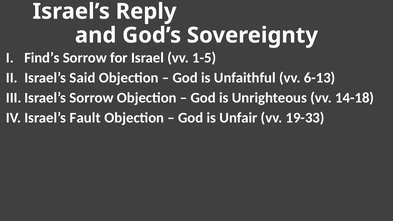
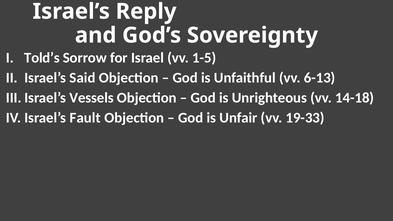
Find’s: Find’s -> Told’s (42, 58)
Sorrow: Sorrow -> Vessels (92, 98)
